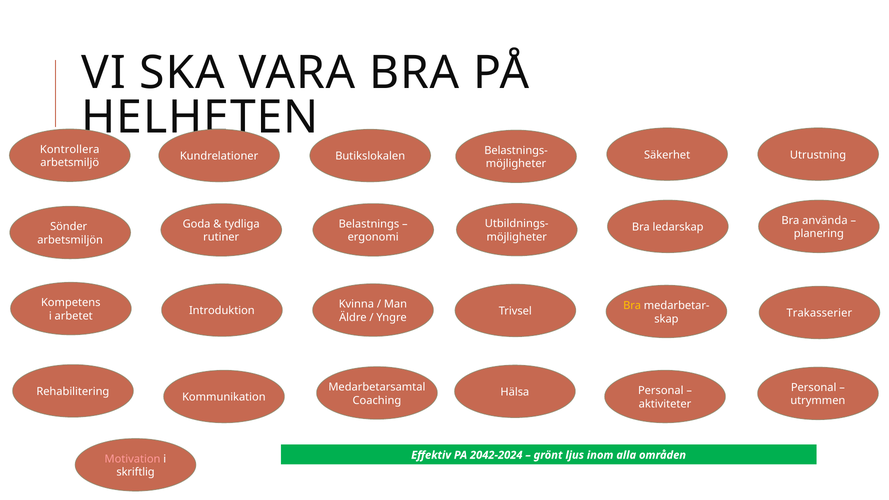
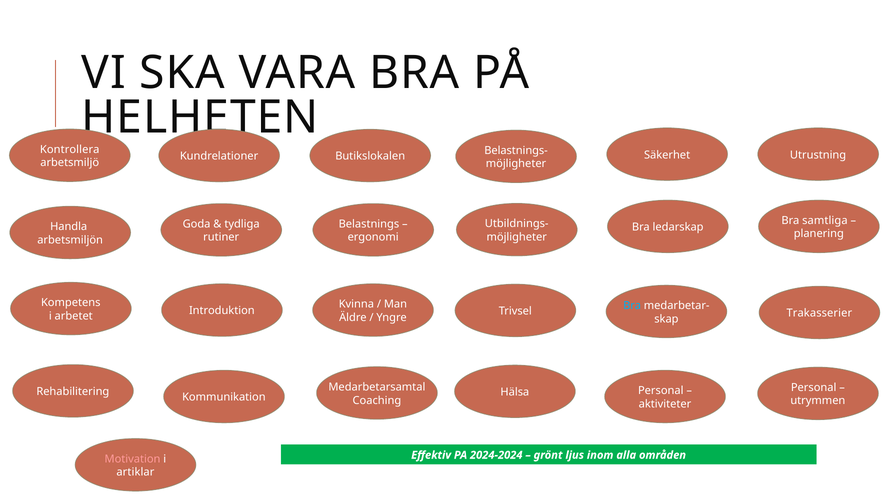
använda: använda -> samtliga (825, 221)
Sönder: Sönder -> Handla (69, 227)
Bra colour: yellow -> light blue (632, 306)
2042-2024: 2042-2024 -> 2024-2024 (496, 455)
skriftlig: skriftlig -> artiklar (135, 472)
